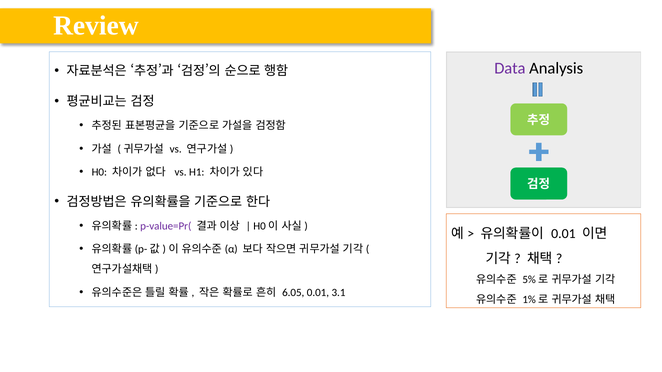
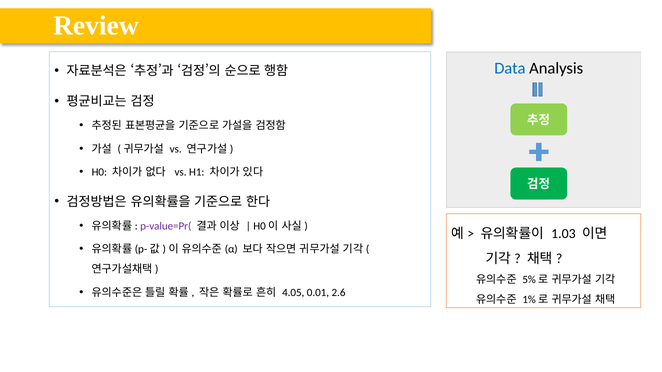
Data colour: purple -> blue (510, 68)
0.01: 0.01 -> 1.03 (563, 234)
6.05: 6.05 -> 4.05 (293, 293)
3.1: 3.1 -> 2.6 (339, 293)
